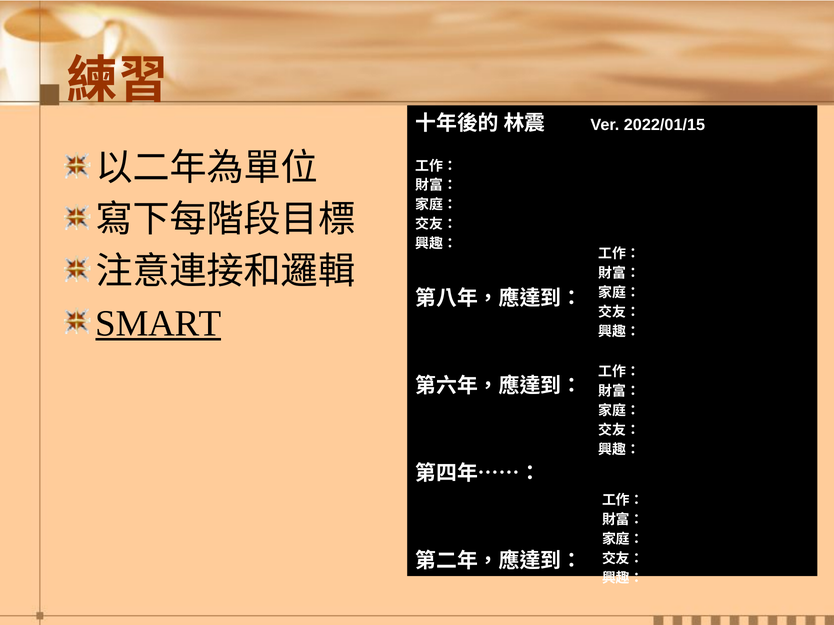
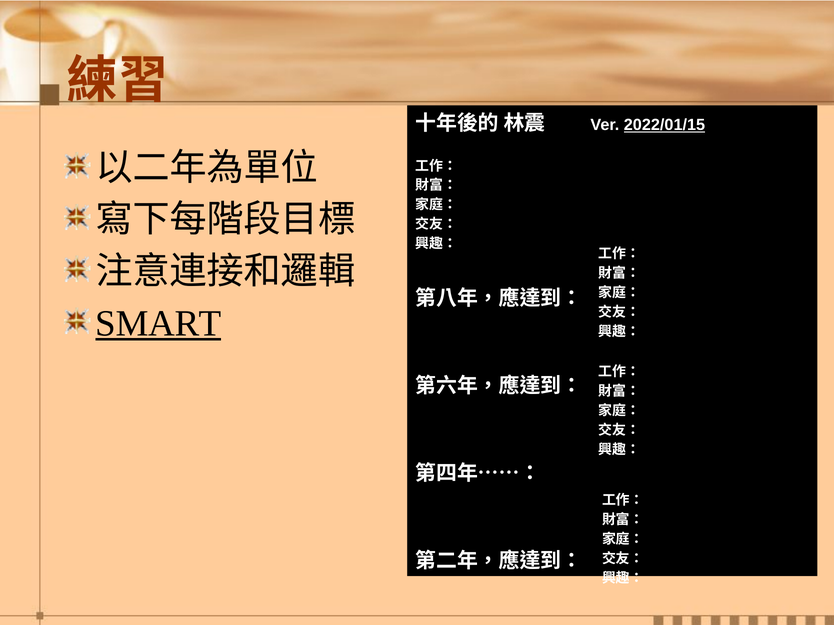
2022/01/15 underline: none -> present (664, 125)
